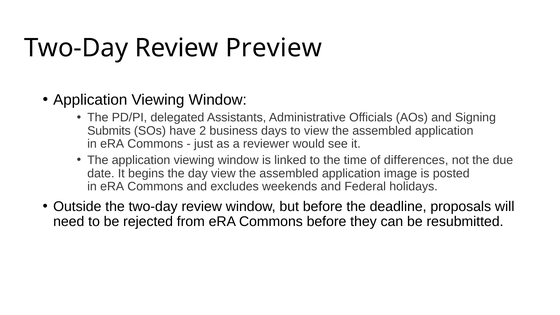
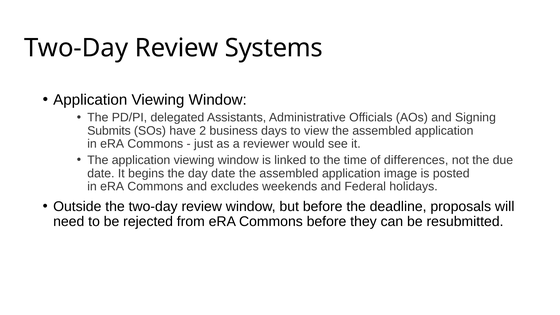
Preview: Preview -> Systems (274, 48)
day view: view -> date (223, 173)
